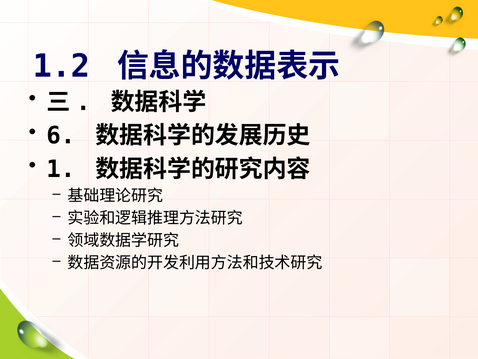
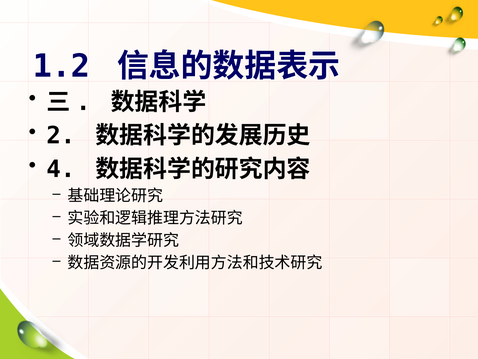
6: 6 -> 2 (61, 136)
1: 1 -> 4 (61, 169)
